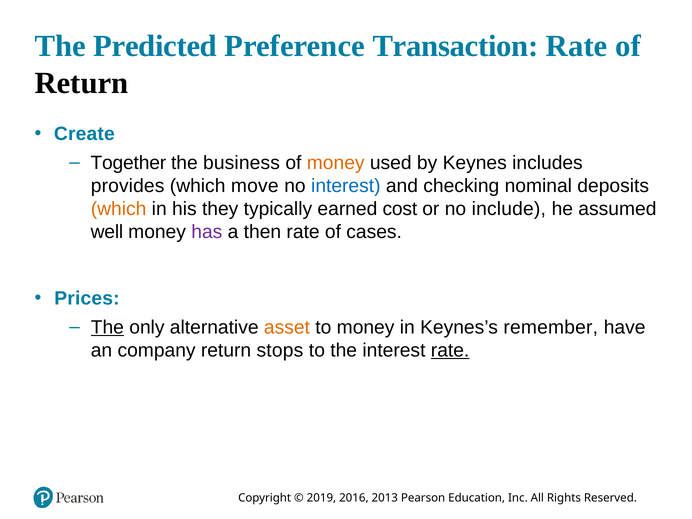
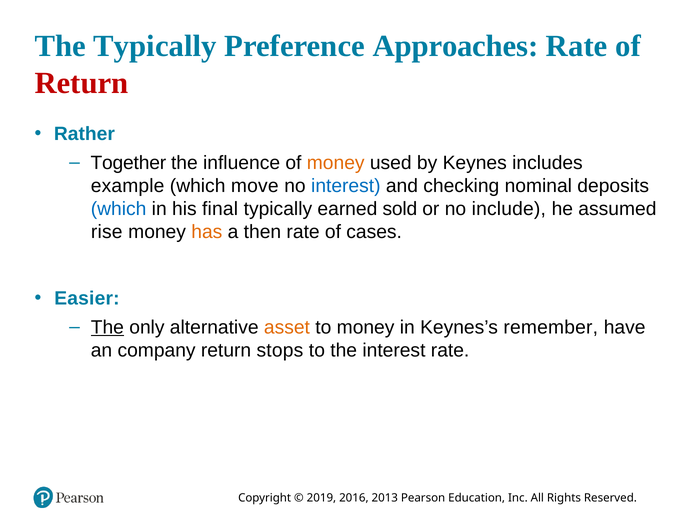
The Predicted: Predicted -> Typically (155, 46)
Transaction: Transaction -> Approaches (456, 46)
Return colour: black -> red (82, 83)
Create: Create -> Rather (84, 134)
business: business -> influence (242, 163)
provides: provides -> example (128, 186)
which colour: orange -> blue (119, 209)
they: they -> final (220, 209)
cost: cost -> sold (400, 209)
well: well -> rise (107, 232)
has colour: purple -> orange (207, 232)
Prices: Prices -> Easier (87, 298)
rate underline: present -> none (450, 350)
